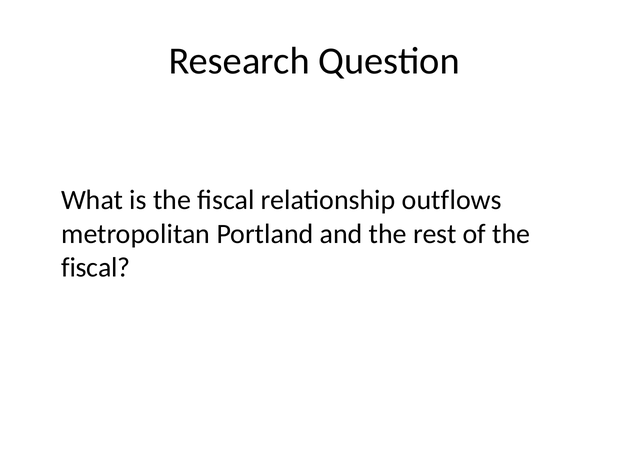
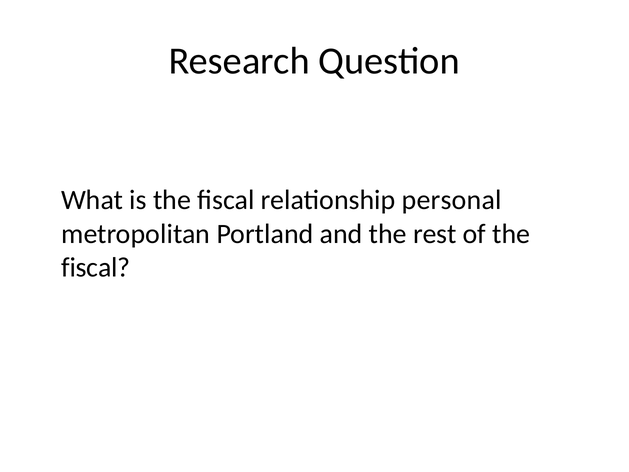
outflows: outflows -> personal (452, 200)
